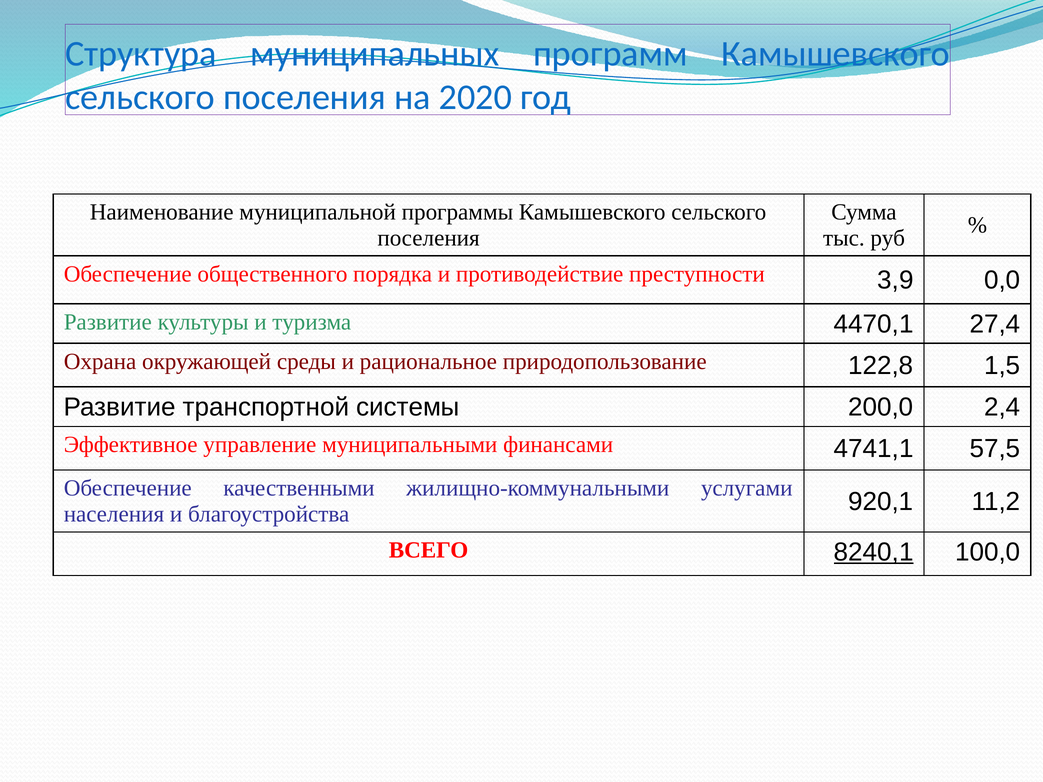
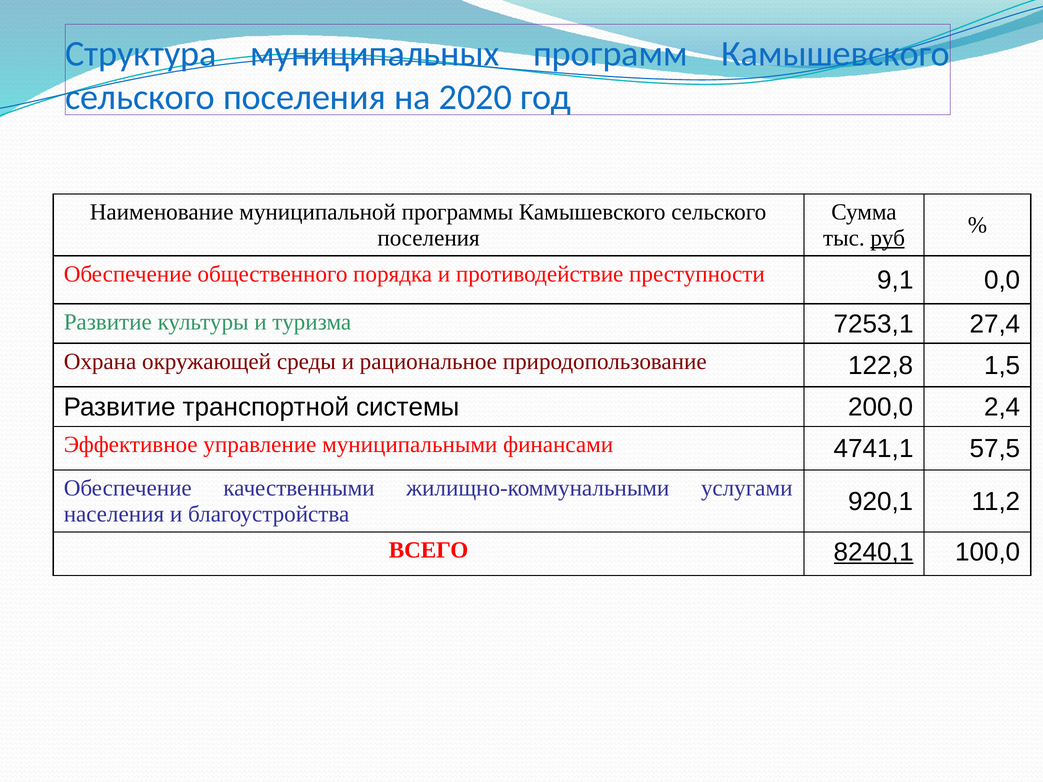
руб underline: none -> present (888, 238)
3,9: 3,9 -> 9,1 (896, 280)
4470,1: 4470,1 -> 7253,1 (874, 324)
